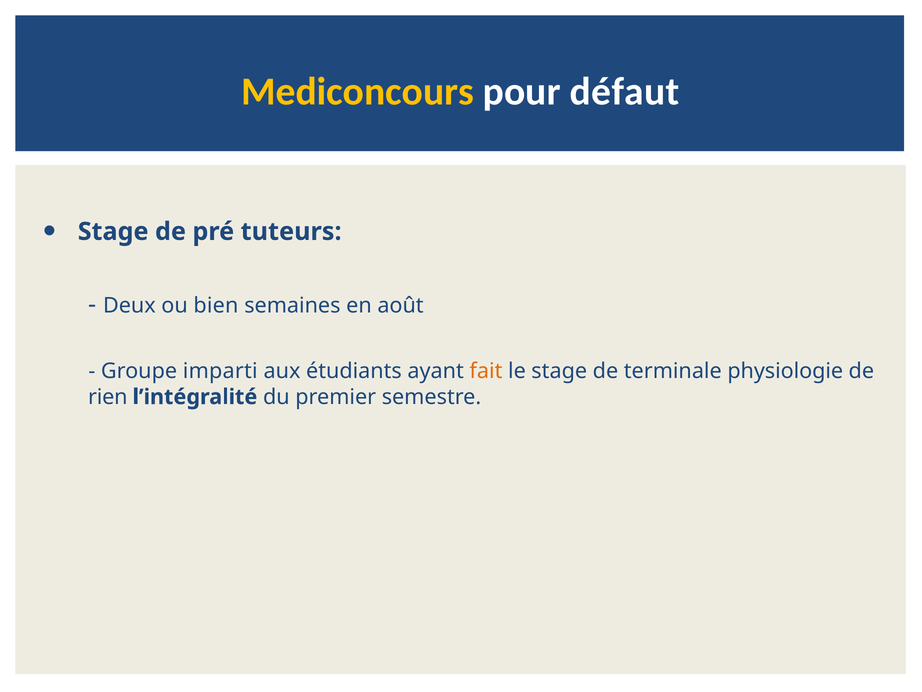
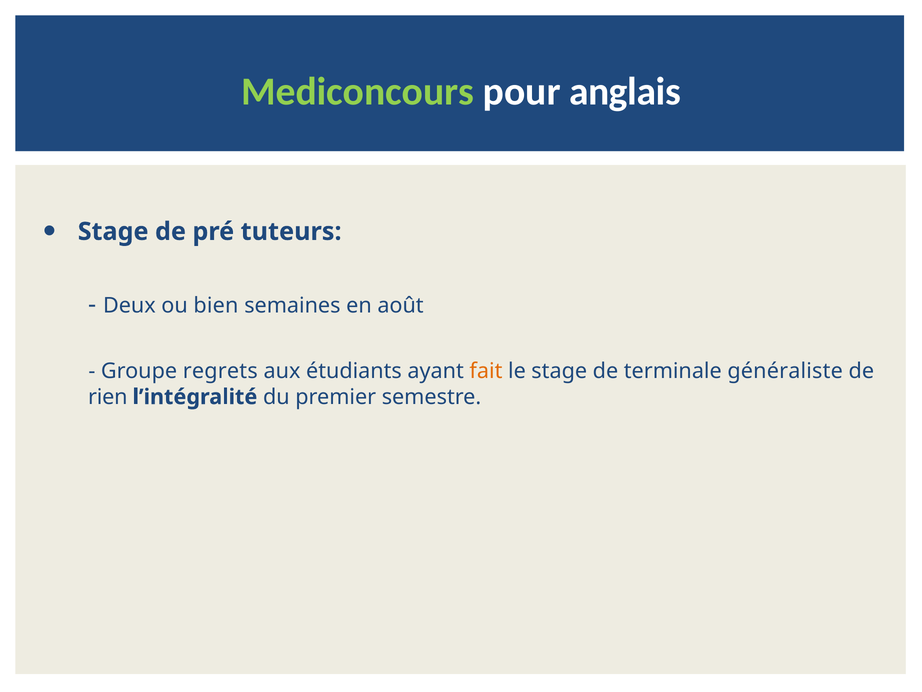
Mediconcours colour: yellow -> light green (358, 92)
défaut: défaut -> anglais (625, 92)
imparti: imparti -> regrets (220, 371)
physiologie: physiologie -> généraliste (785, 371)
